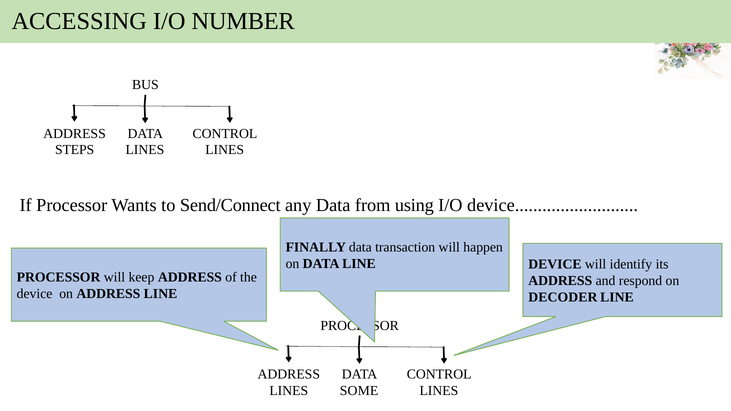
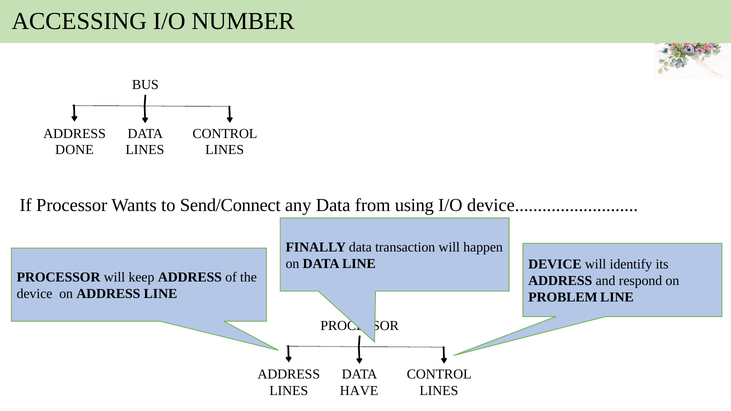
STEPS: STEPS -> DONE (74, 150)
DECODER: DECODER -> PROBLEM (563, 298)
SOME: SOME -> HAVE (359, 391)
